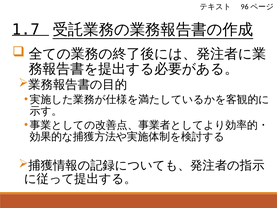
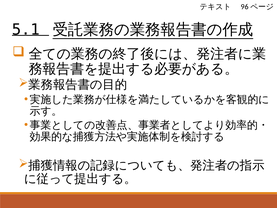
1.7: 1.7 -> 5.1 (26, 30)
